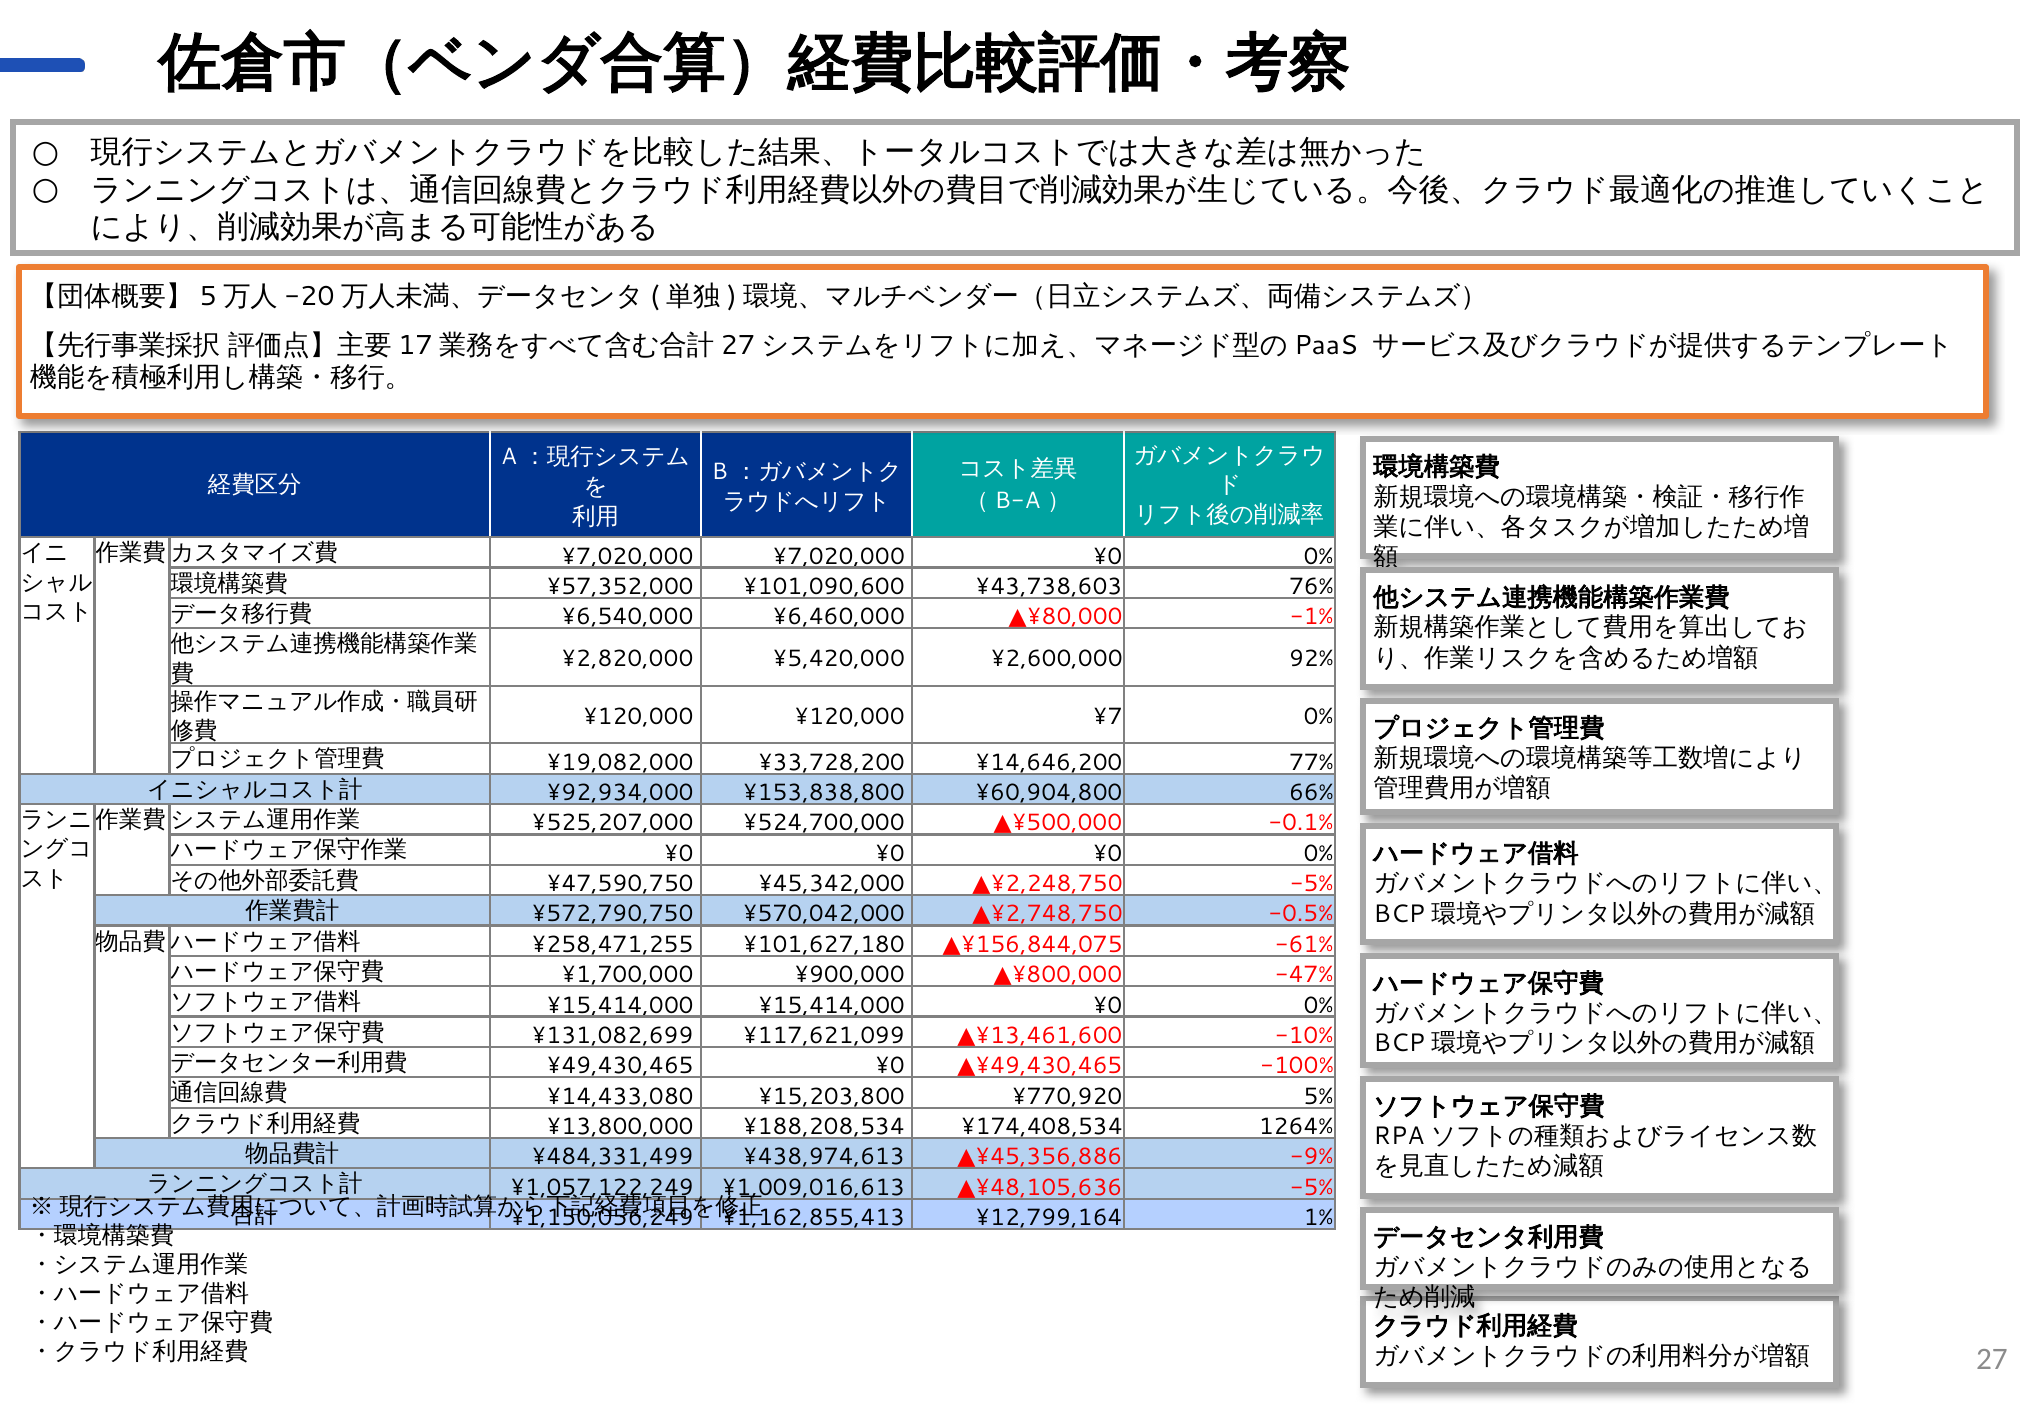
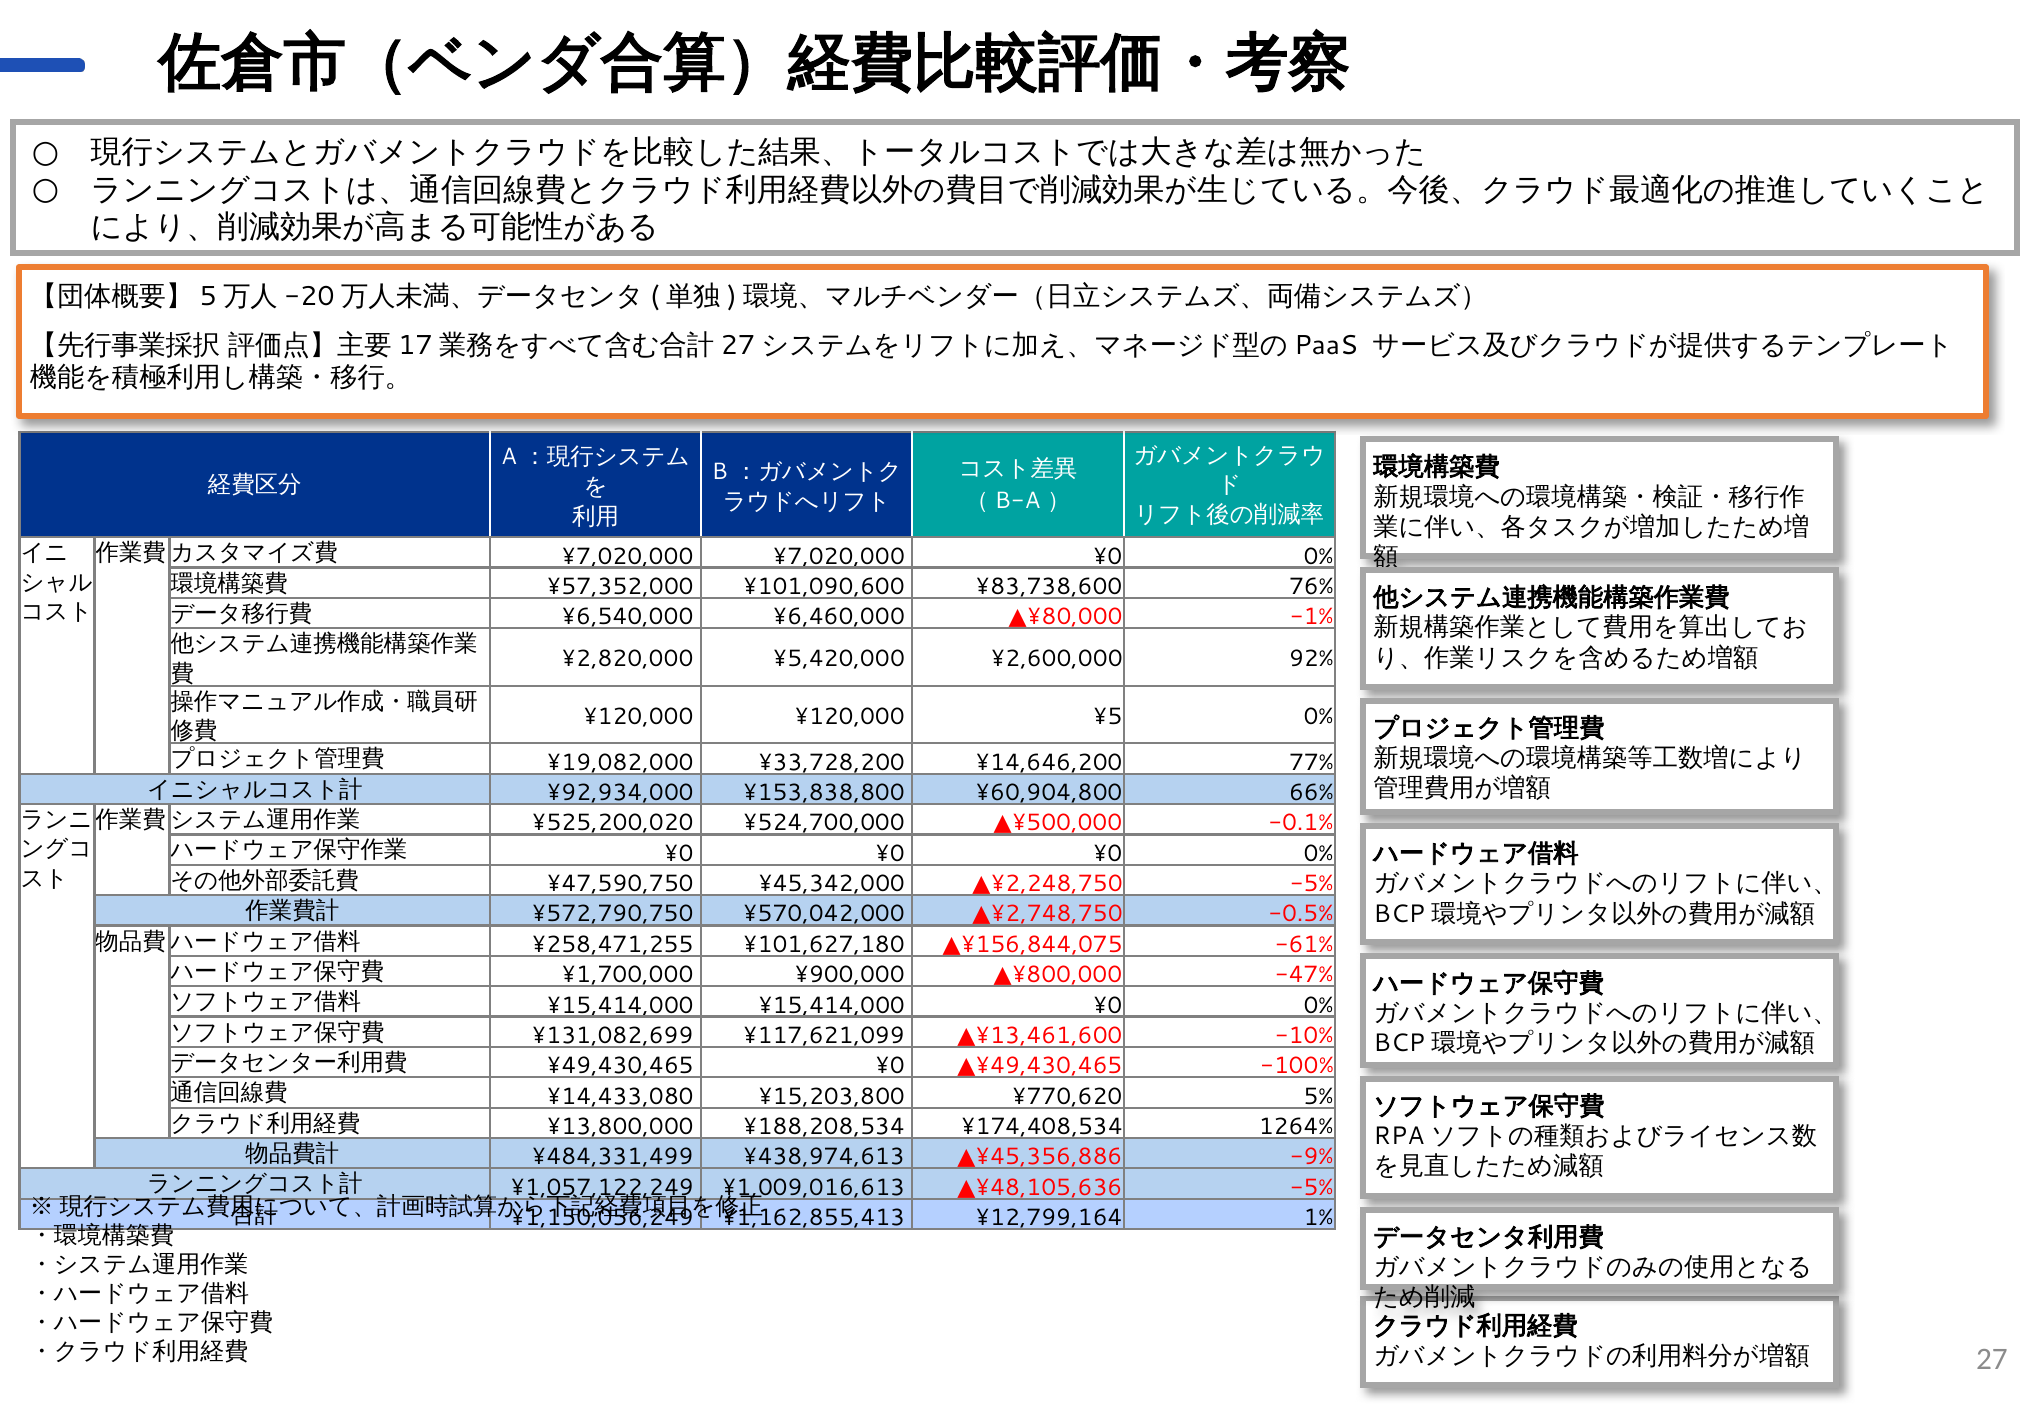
¥43,738,603: ¥43,738,603 -> ¥83,738,600 (1049, 587)
¥7: ¥7 -> ¥5 (1108, 716)
¥525,207,000: ¥525,207,000 -> ¥525,200,020 (613, 823)
¥770,920: ¥770,920 -> ¥770,620 (1067, 1096)
